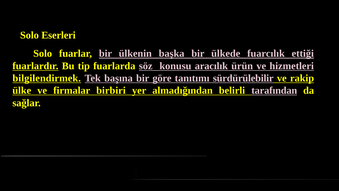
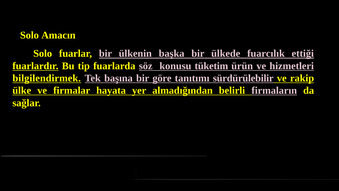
Eserleri: Eserleri -> Amacın (58, 35)
aracılık: aracılık -> tüketim (211, 66)
birbiri: birbiri -> hayata (111, 90)
tarafından: tarafından -> firmaların (274, 90)
